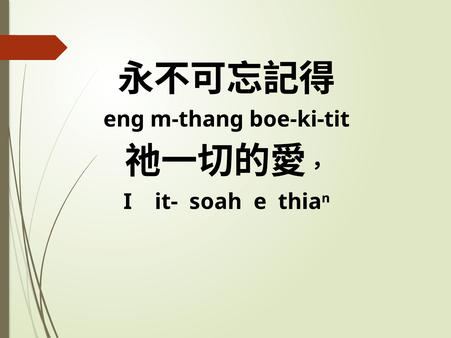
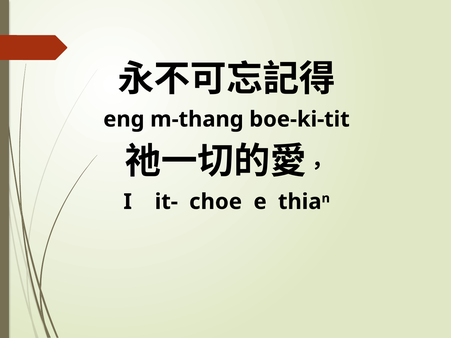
soah: soah -> choe (216, 202)
